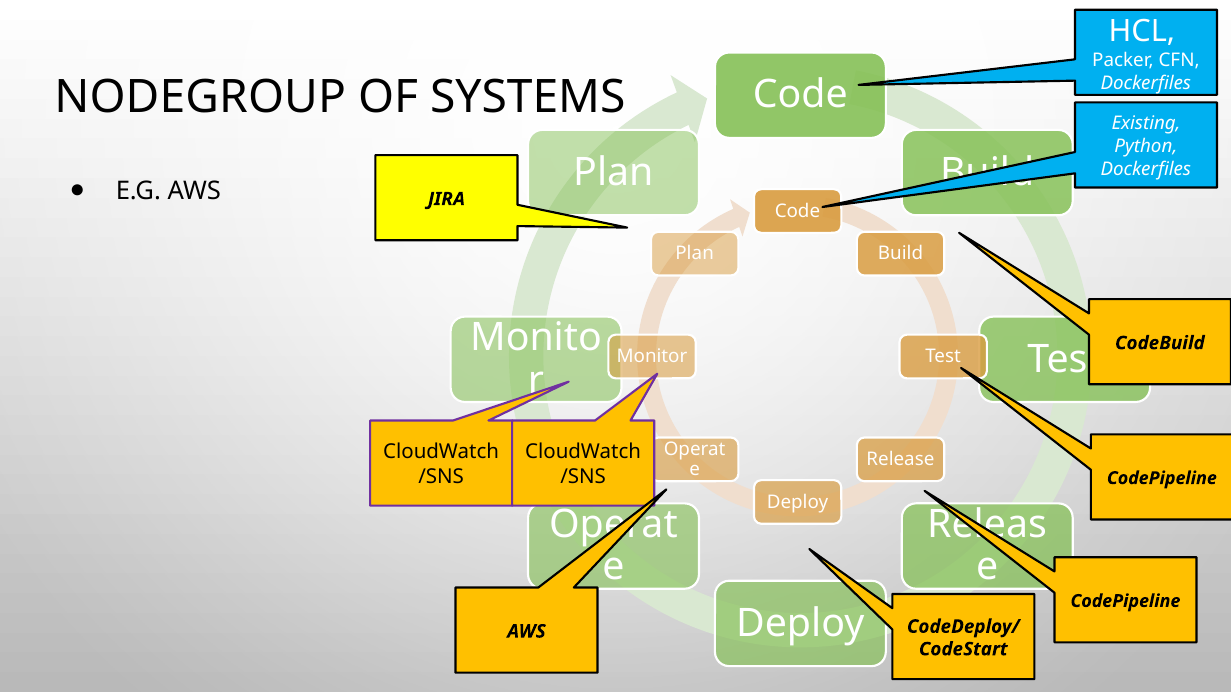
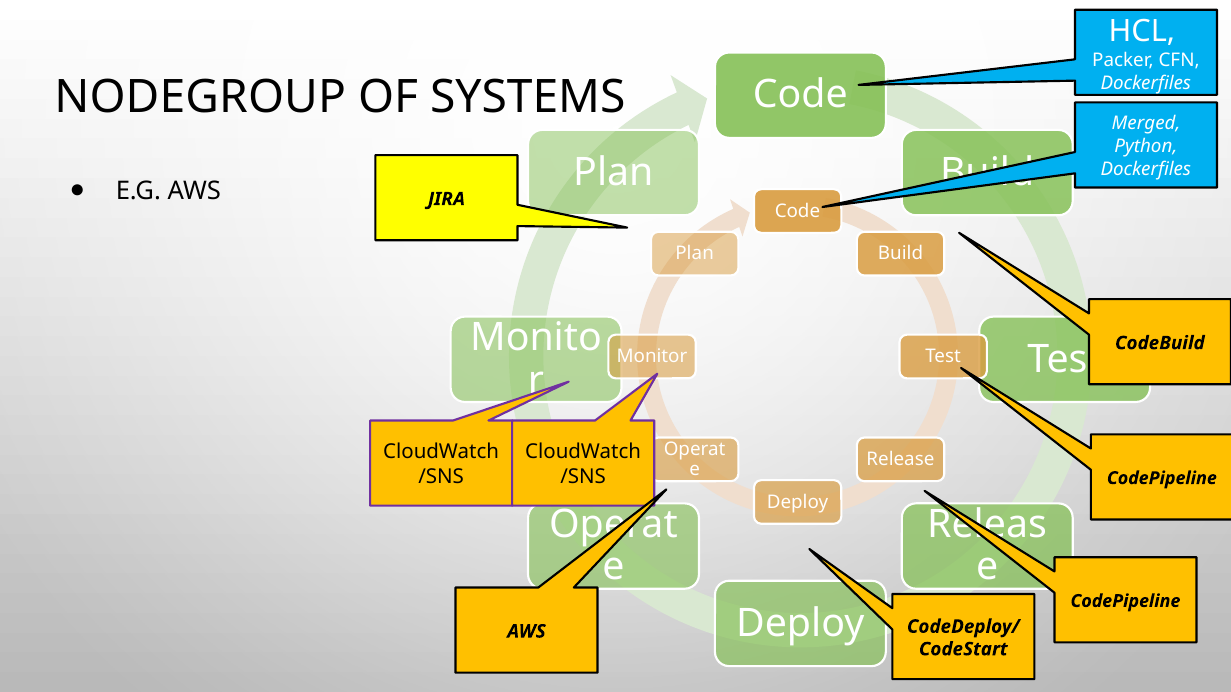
Existing: Existing -> Merged (1146, 124)
